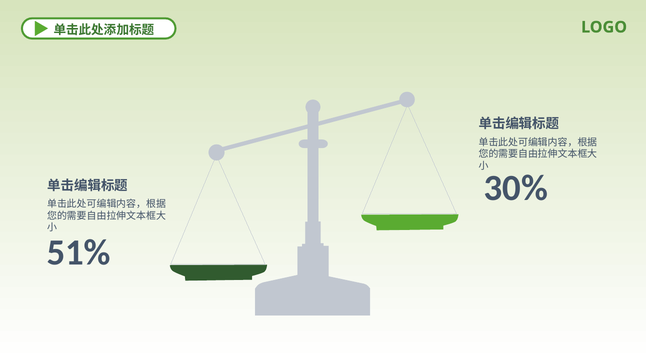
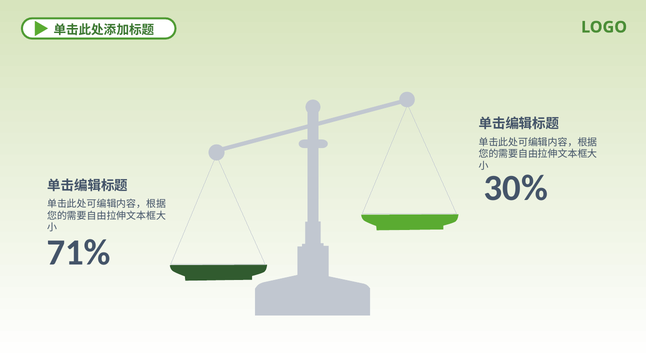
51%: 51% -> 71% (79, 252)
